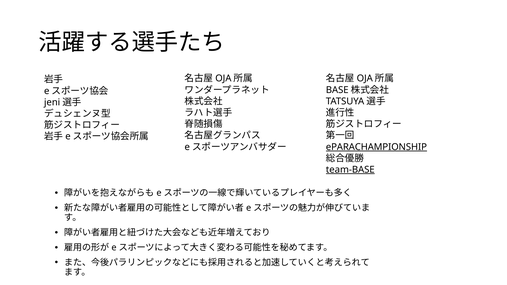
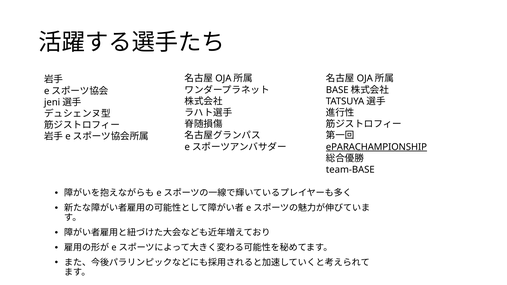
team-BASE underline: present -> none (350, 170)
